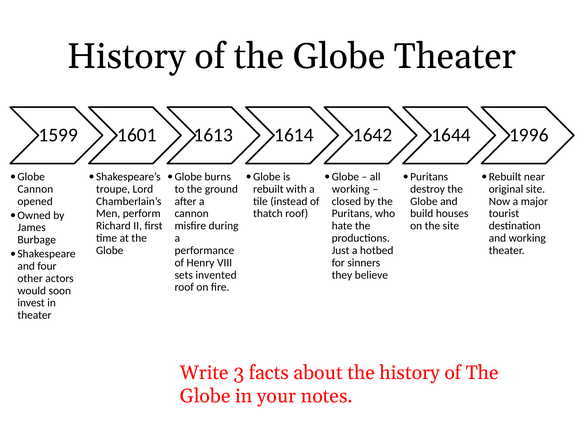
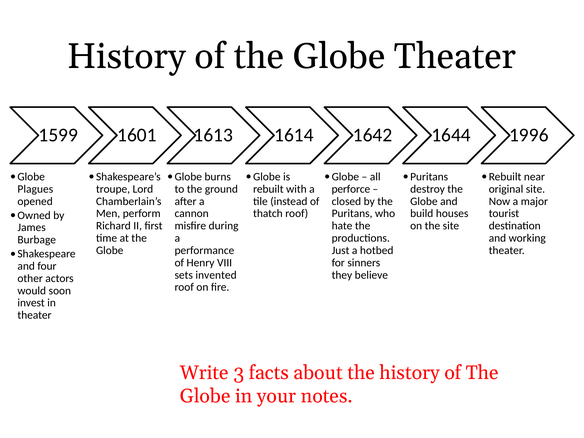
Cannon: Cannon -> Plagues (35, 189)
working: working -> perforce (351, 189)
